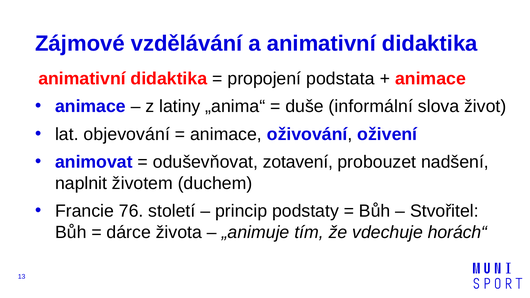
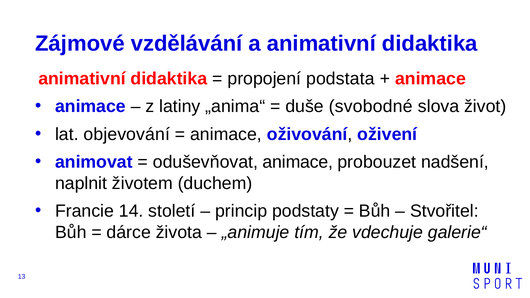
informální: informální -> svobodné (371, 106)
oduševňovat zotavení: zotavení -> animace (298, 162)
76: 76 -> 14 (131, 211)
horách“: horách“ -> galerie“ (457, 232)
